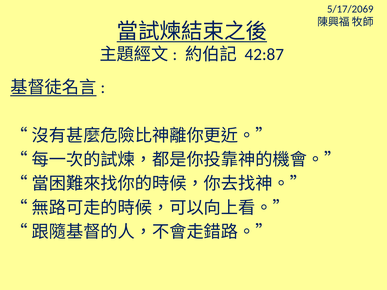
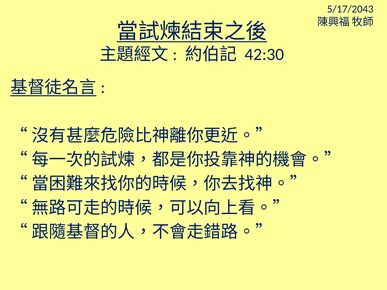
5/17/2069: 5/17/2069 -> 5/17/2043 (350, 9)
42:87: 42:87 -> 42:30 (264, 54)
